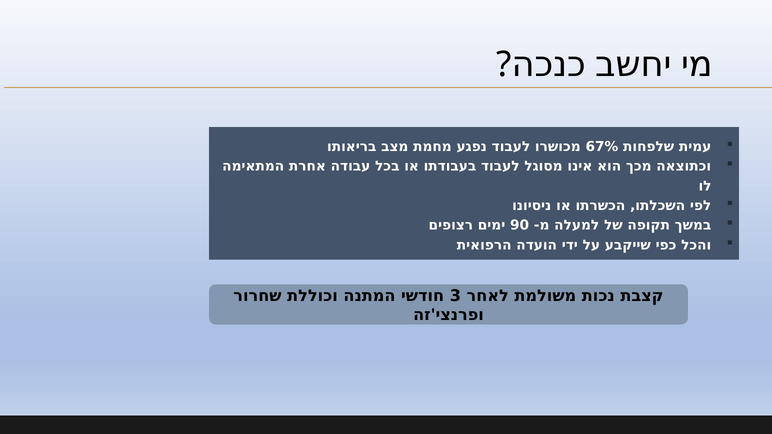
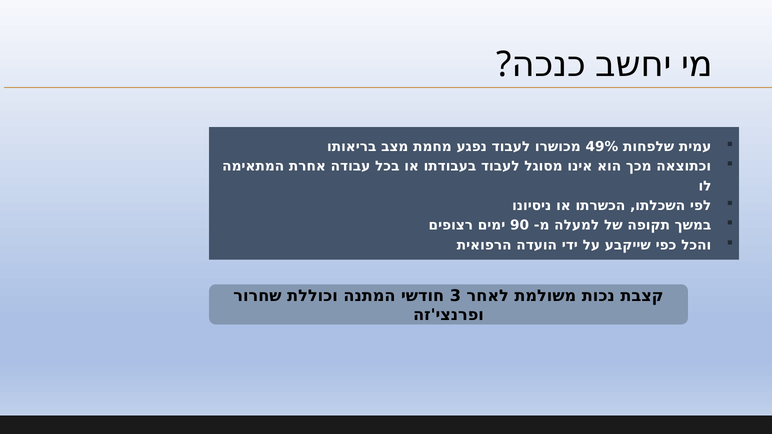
67%: 67% -> 49% (602, 147)
